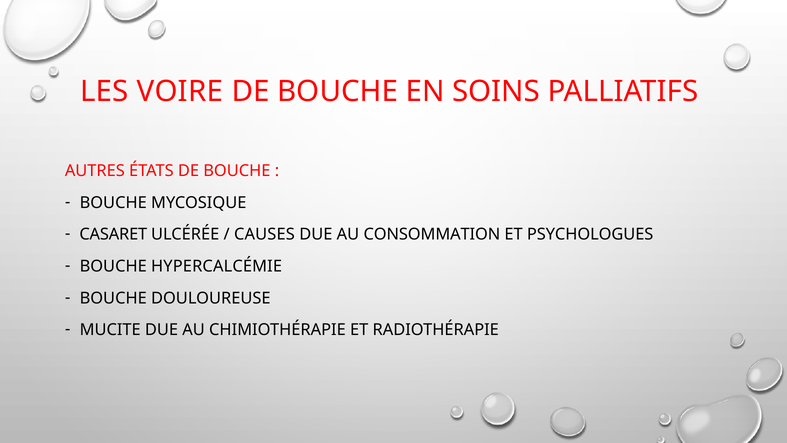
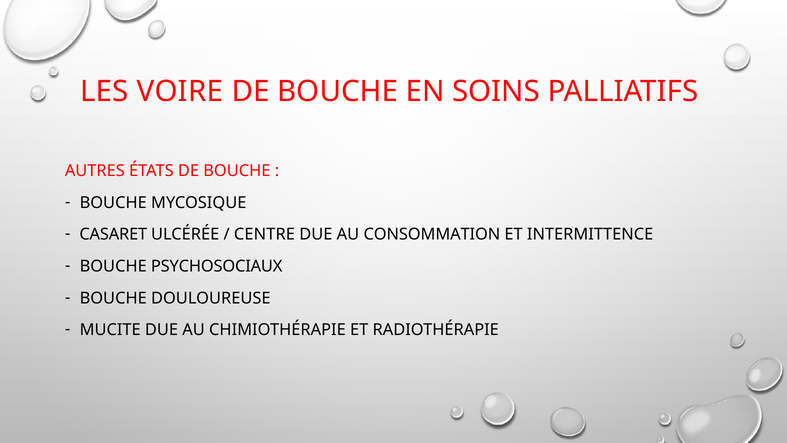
CAUSES: CAUSES -> CENTRE (264, 234)
PSYCHOLOGUES: PSYCHOLOGUES -> INTERMITTENCE (590, 234)
HYPERCALCÉMIE: HYPERCALCÉMIE -> PSYCHOSOCIAUX (217, 266)
